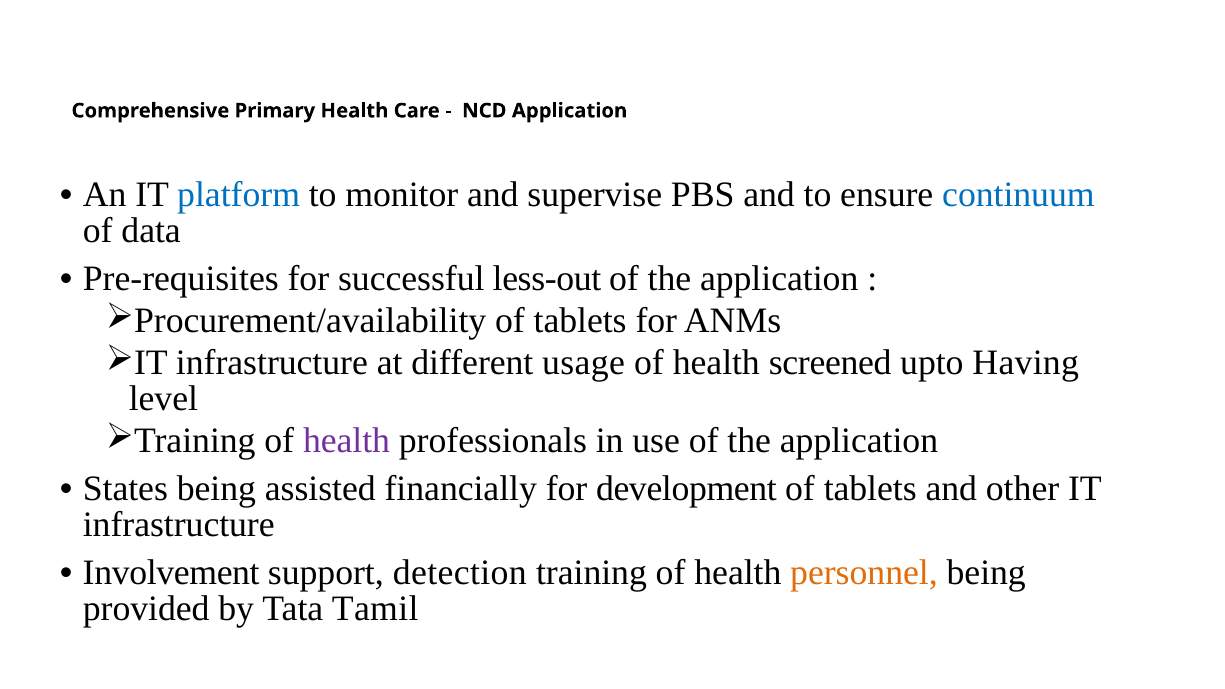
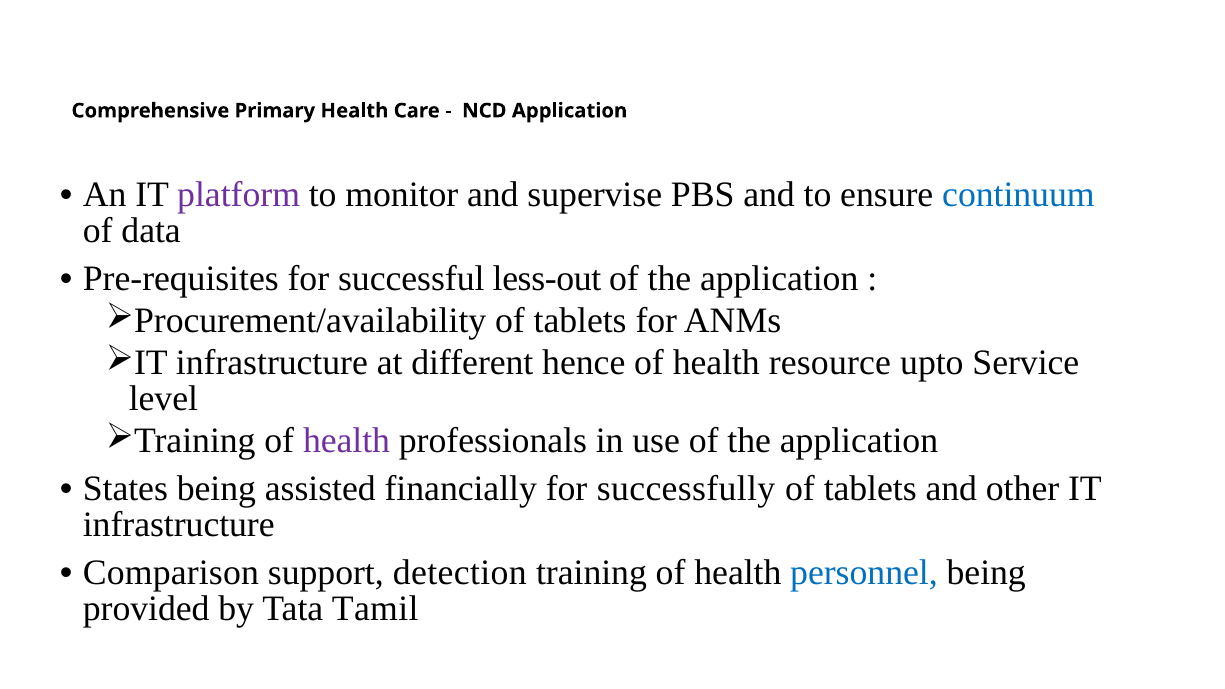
platform colour: blue -> purple (239, 195)
usage: usage -> hence (584, 363)
screened: screened -> resource (830, 363)
Having: Having -> Service (1026, 363)
development: development -> successfully (686, 489)
Involvement: Involvement -> Comparison (171, 573)
personnel colour: orange -> blue (864, 573)
